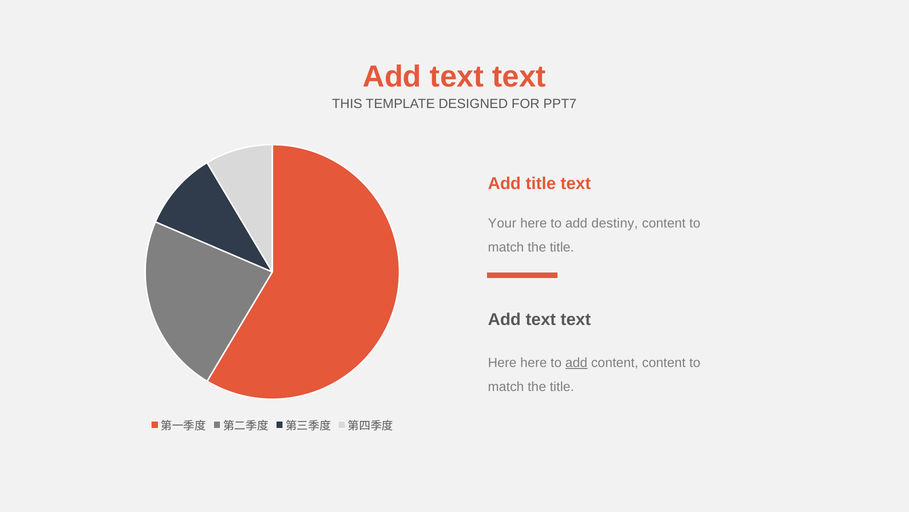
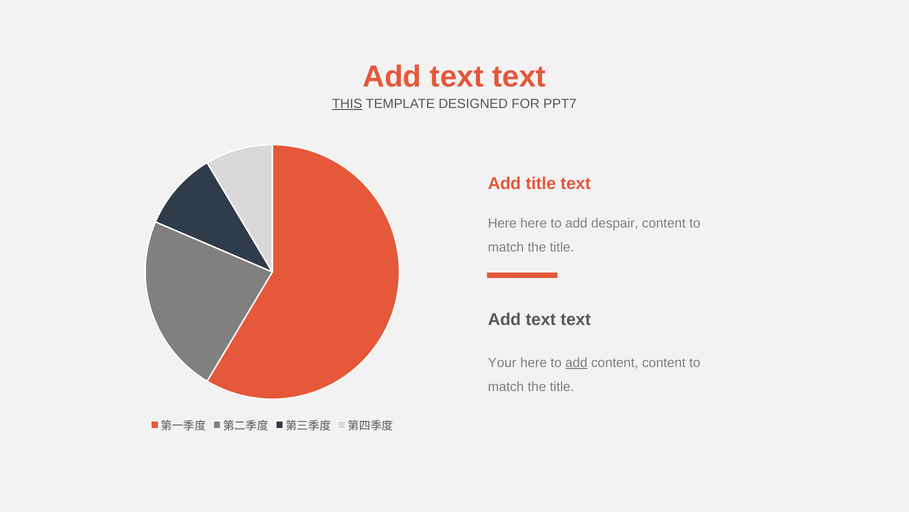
THIS underline: none -> present (347, 104)
Your: Your -> Here (502, 223)
destiny: destiny -> despair (615, 223)
Here: Here -> Your (502, 362)
